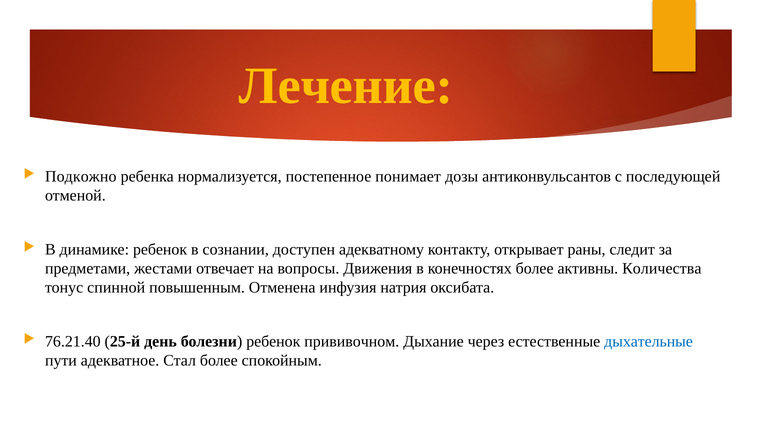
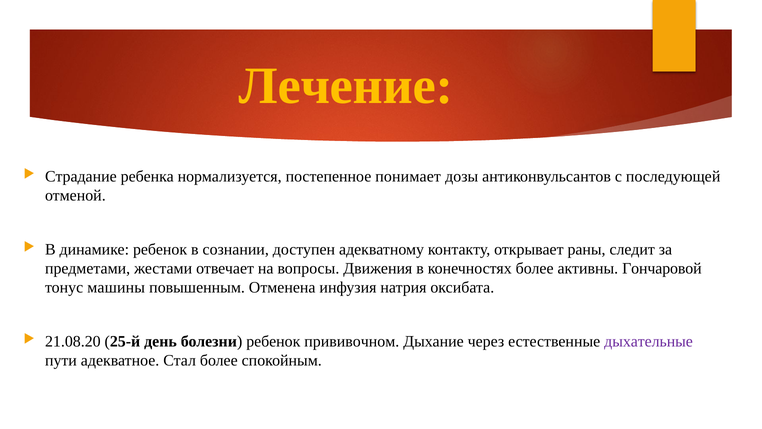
Подкожно: Подкожно -> Страдание (81, 176)
Количества: Количества -> Гончаровой (662, 268)
спинной: спинной -> машины (116, 287)
76.21.40: 76.21.40 -> 21.08.20 (73, 341)
дыхательные colour: blue -> purple (649, 341)
